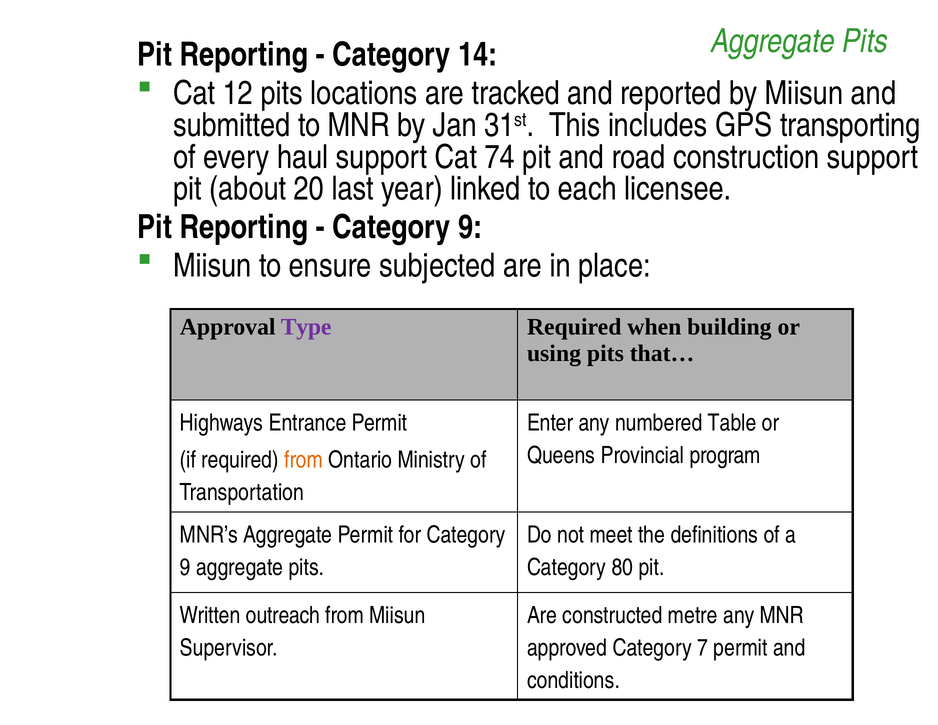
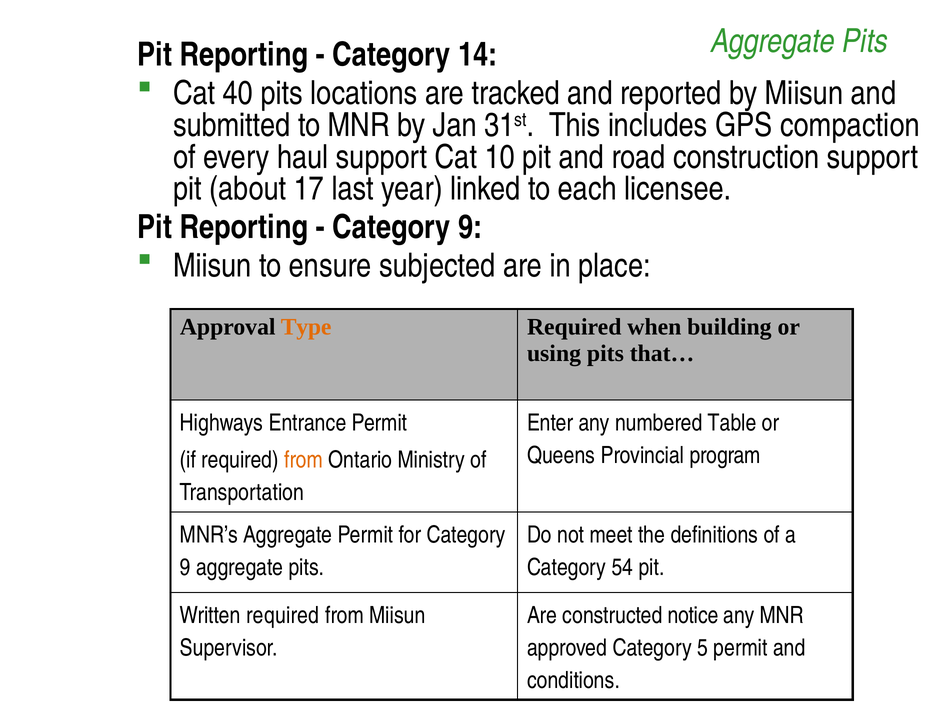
12: 12 -> 40 (238, 93)
transporting: transporting -> compaction (850, 125)
74: 74 -> 10 (500, 157)
20: 20 -> 17 (309, 189)
Type colour: purple -> orange (306, 327)
80: 80 -> 54 (622, 567)
Written outreach: outreach -> required (283, 615)
metre: metre -> notice (693, 615)
7: 7 -> 5 (703, 648)
